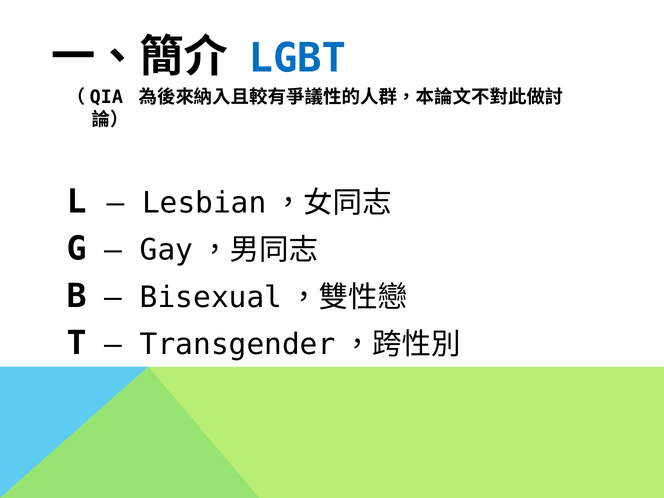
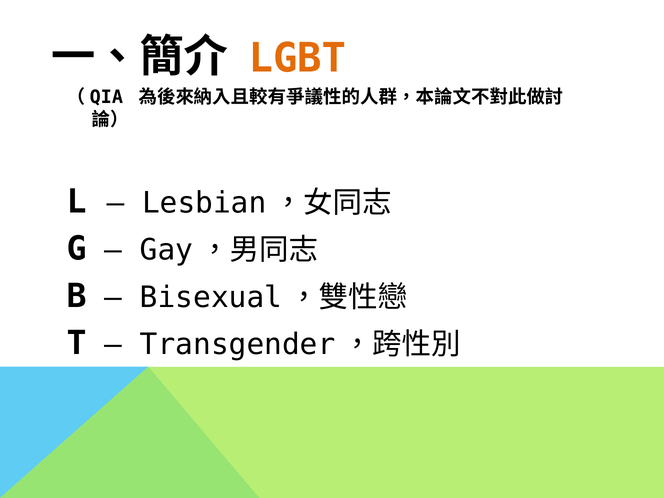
LGBT colour: blue -> orange (298, 58)
